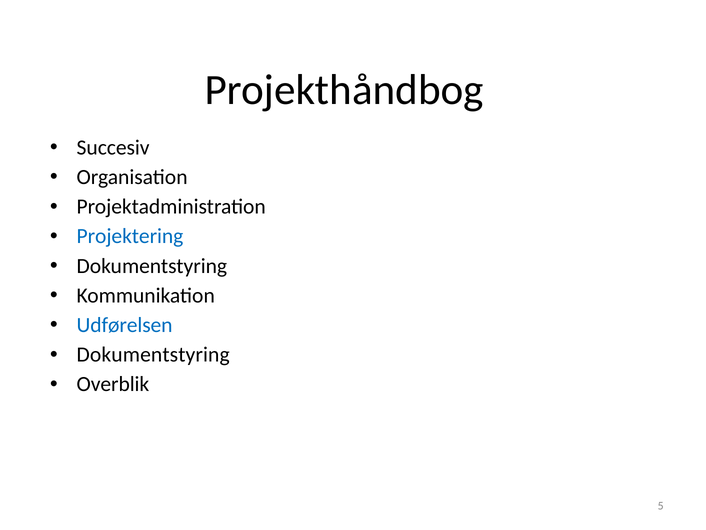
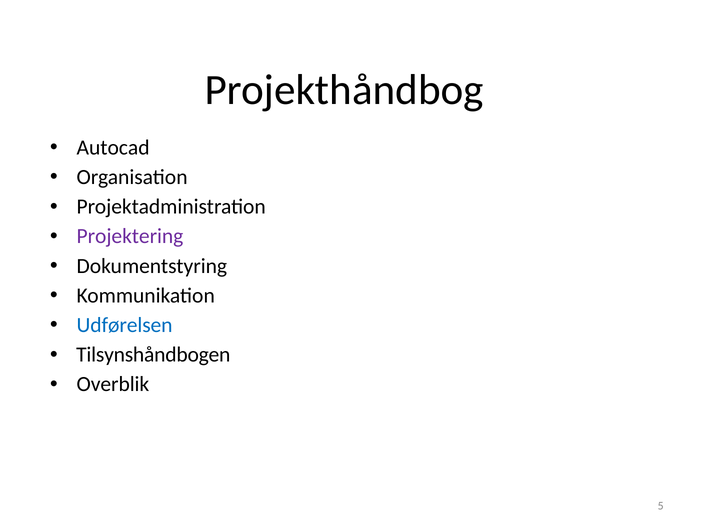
Succesiv: Succesiv -> Autocad (113, 147)
Projektering colour: blue -> purple (130, 236)
Dokumentstyring: Dokumentstyring -> Tilsynshåndbogen (153, 354)
